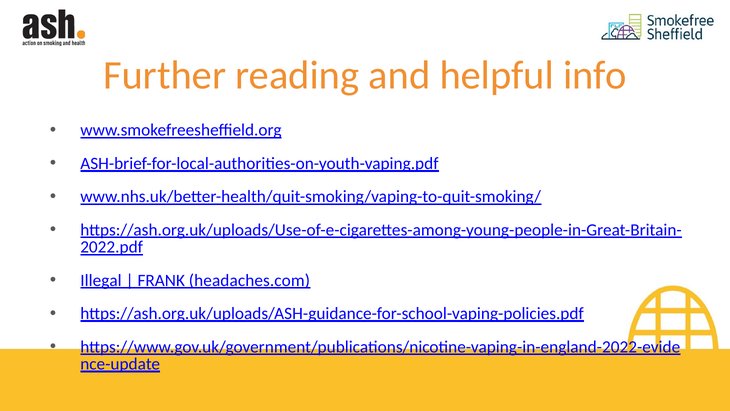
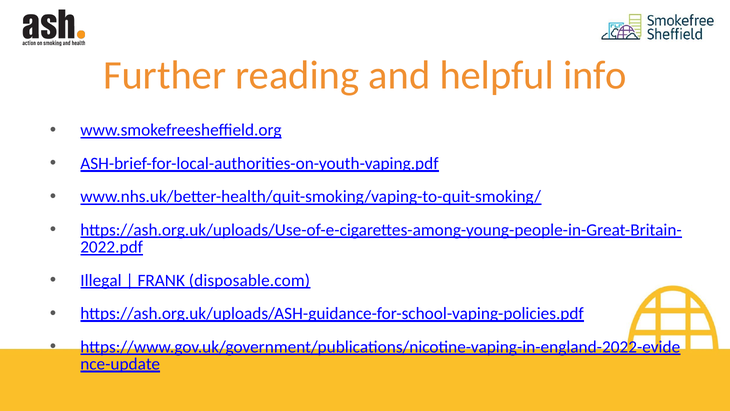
headaches.com: headaches.com -> disposable.com (249, 280)
